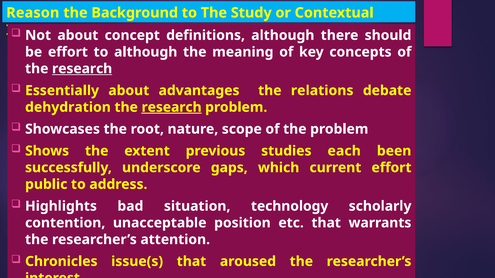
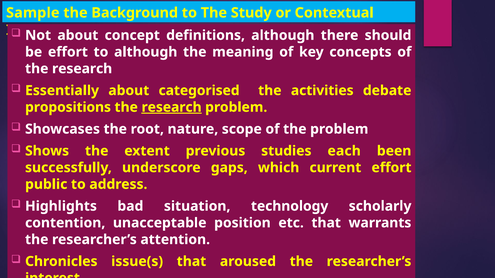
Reason: Reason -> Sample (33, 13)
research underline: present -> none (82, 69)
advantages: advantages -> categorised (199, 91)
relations: relations -> activities (322, 91)
dehydration: dehydration -> propositions (68, 107)
